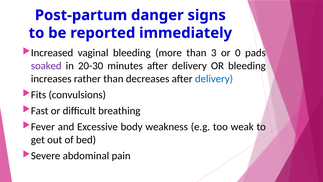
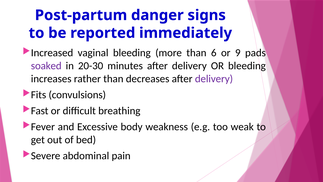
3: 3 -> 6 (214, 53)
0: 0 -> 9 (238, 53)
delivery colour: blue -> purple (214, 79)
